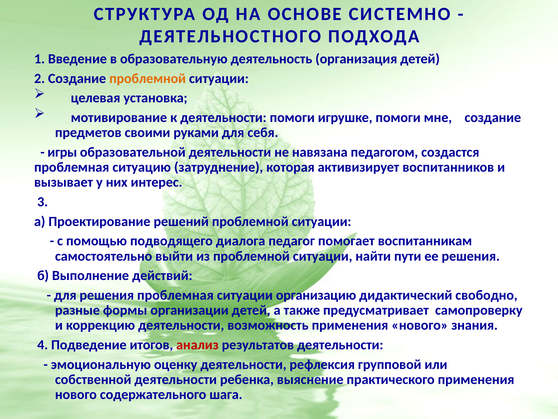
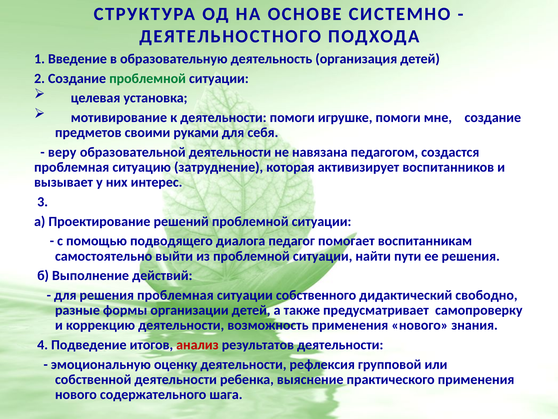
проблемной colour: orange -> green (148, 78)
игры: игры -> веру (62, 152)
организацию: организацию -> собственного (316, 295)
